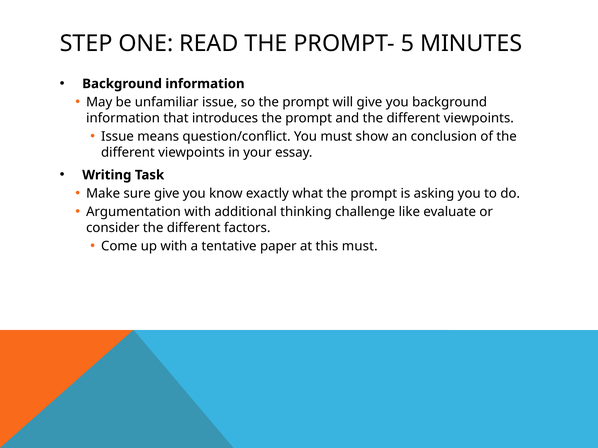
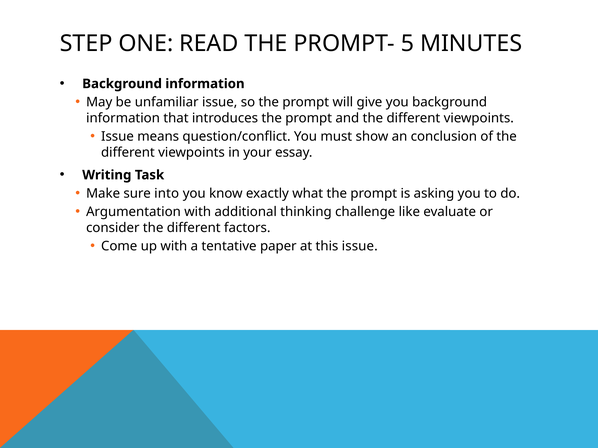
sure give: give -> into (167, 194)
this must: must -> issue (360, 246)
